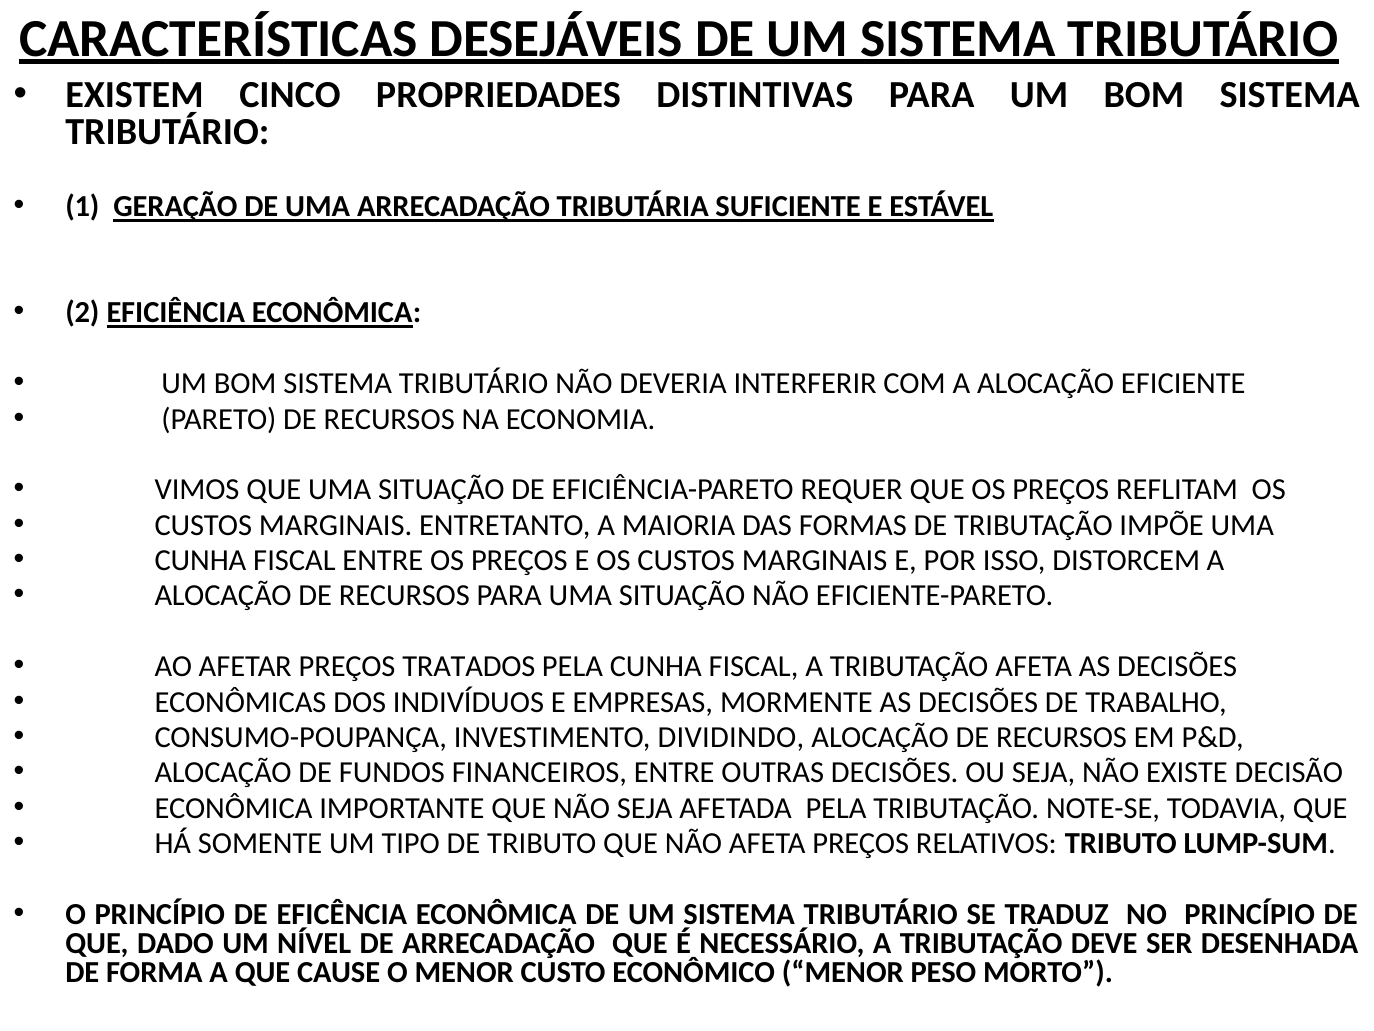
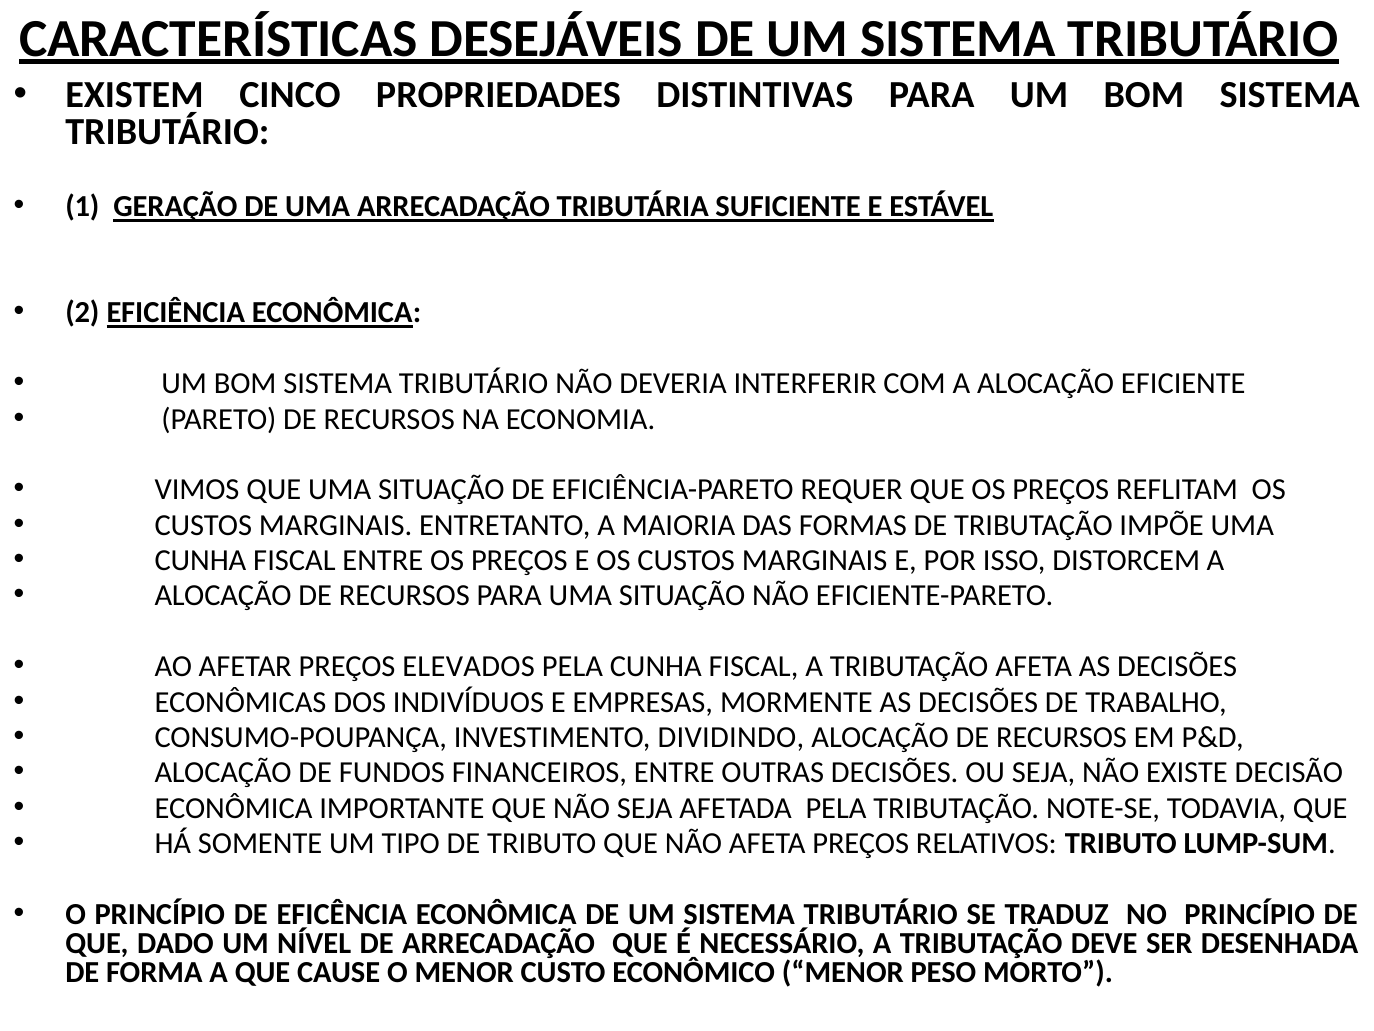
TRATADOS: TRATADOS -> ELEVADOS (469, 666)
